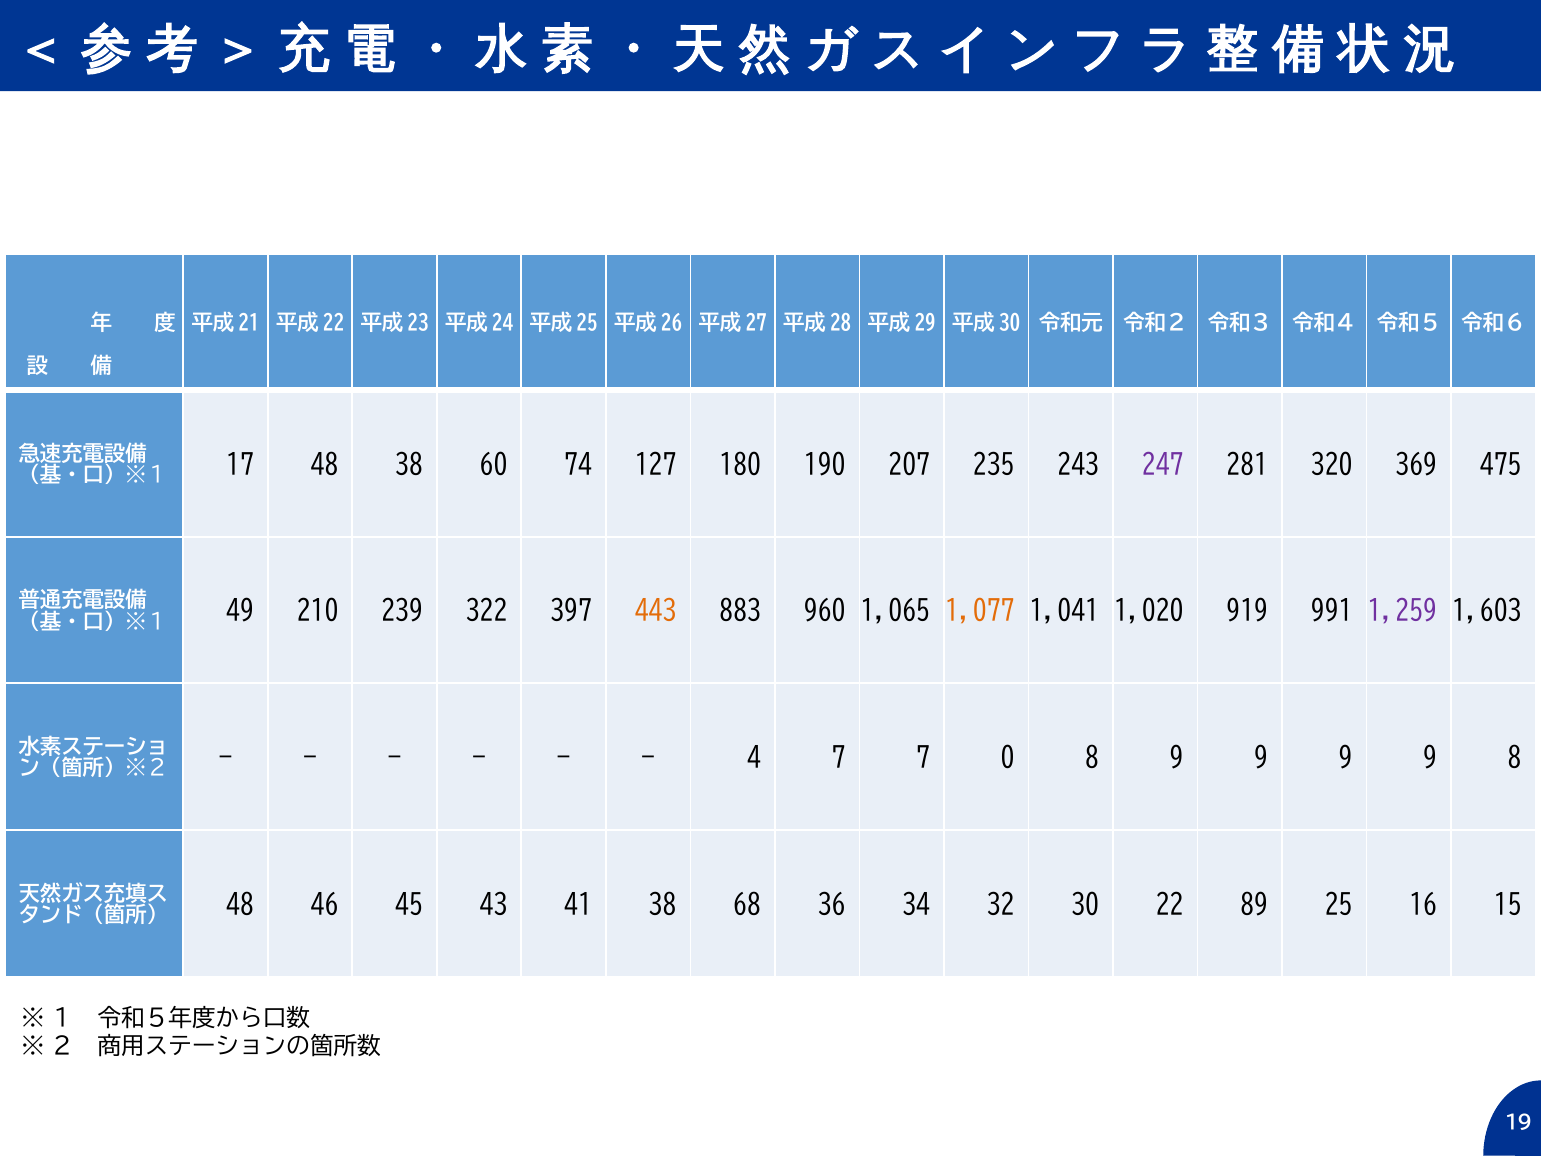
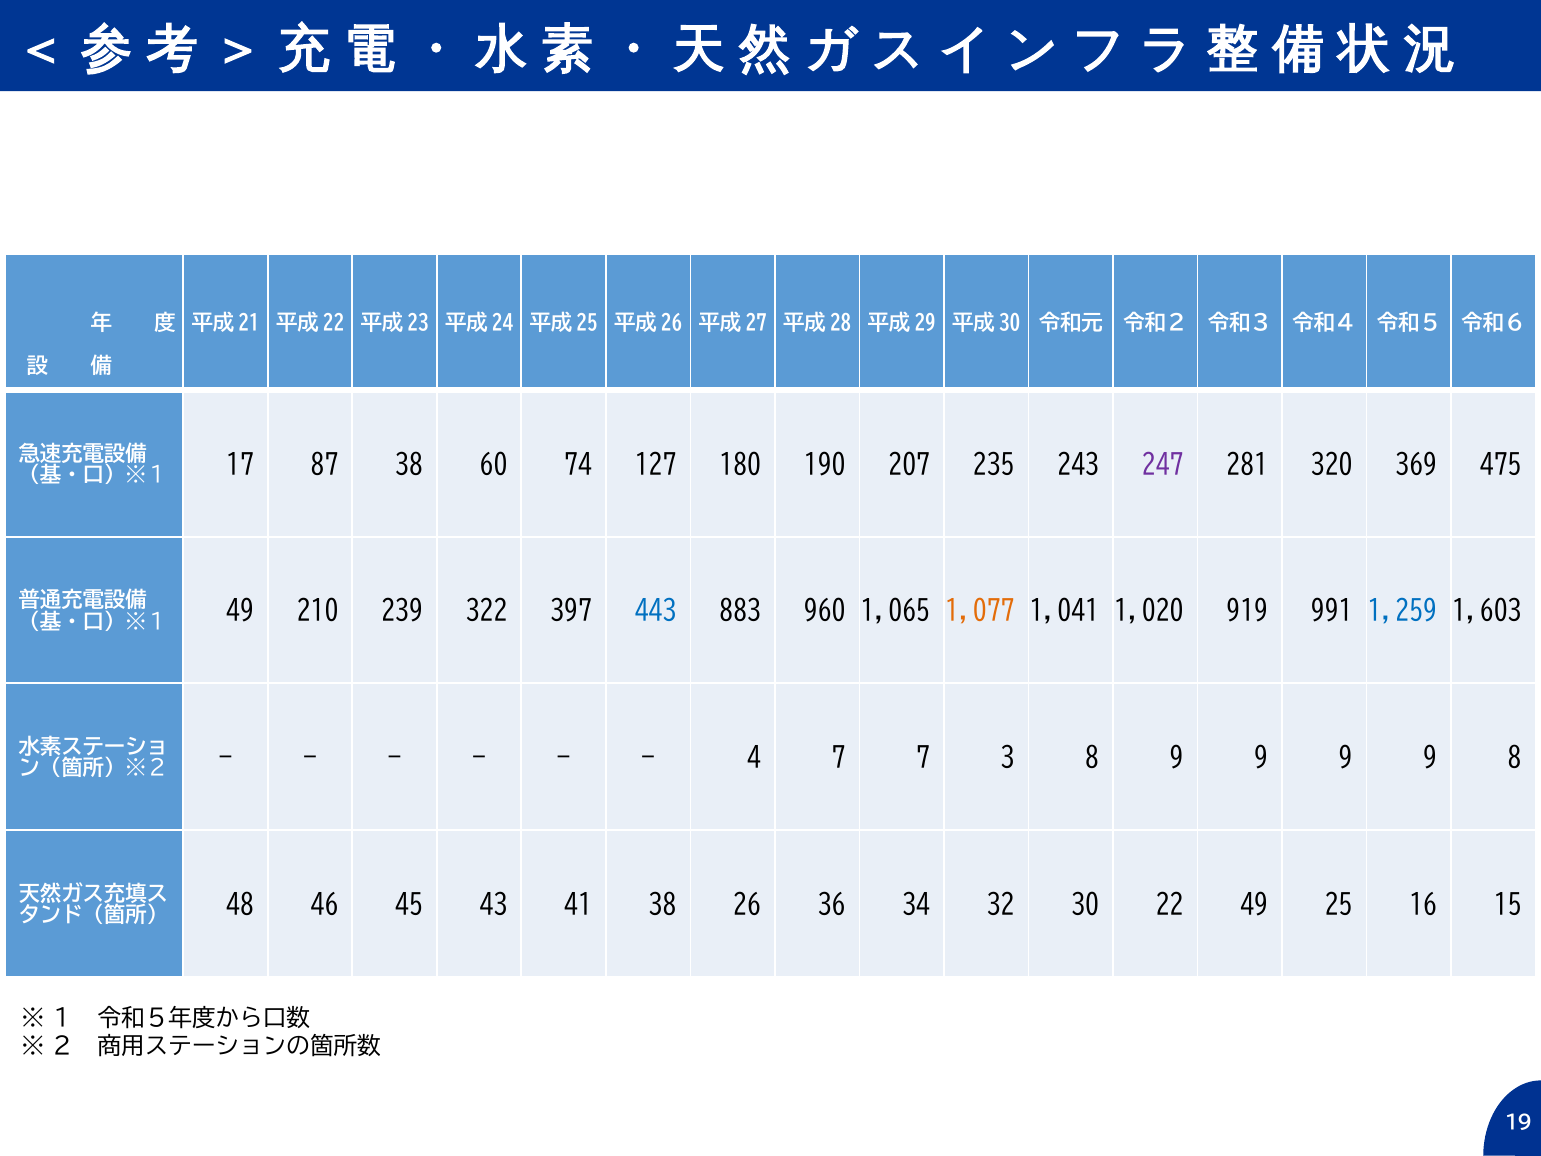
17 48: 48 -> 87 (325, 465)
443 colour: orange -> blue (656, 611)
1,259 colour: purple -> blue (1402, 611)
0: 0 -> 3 (1008, 758)
68: 68 -> 26 (747, 905)
22 89: 89 -> 49 (1254, 905)
